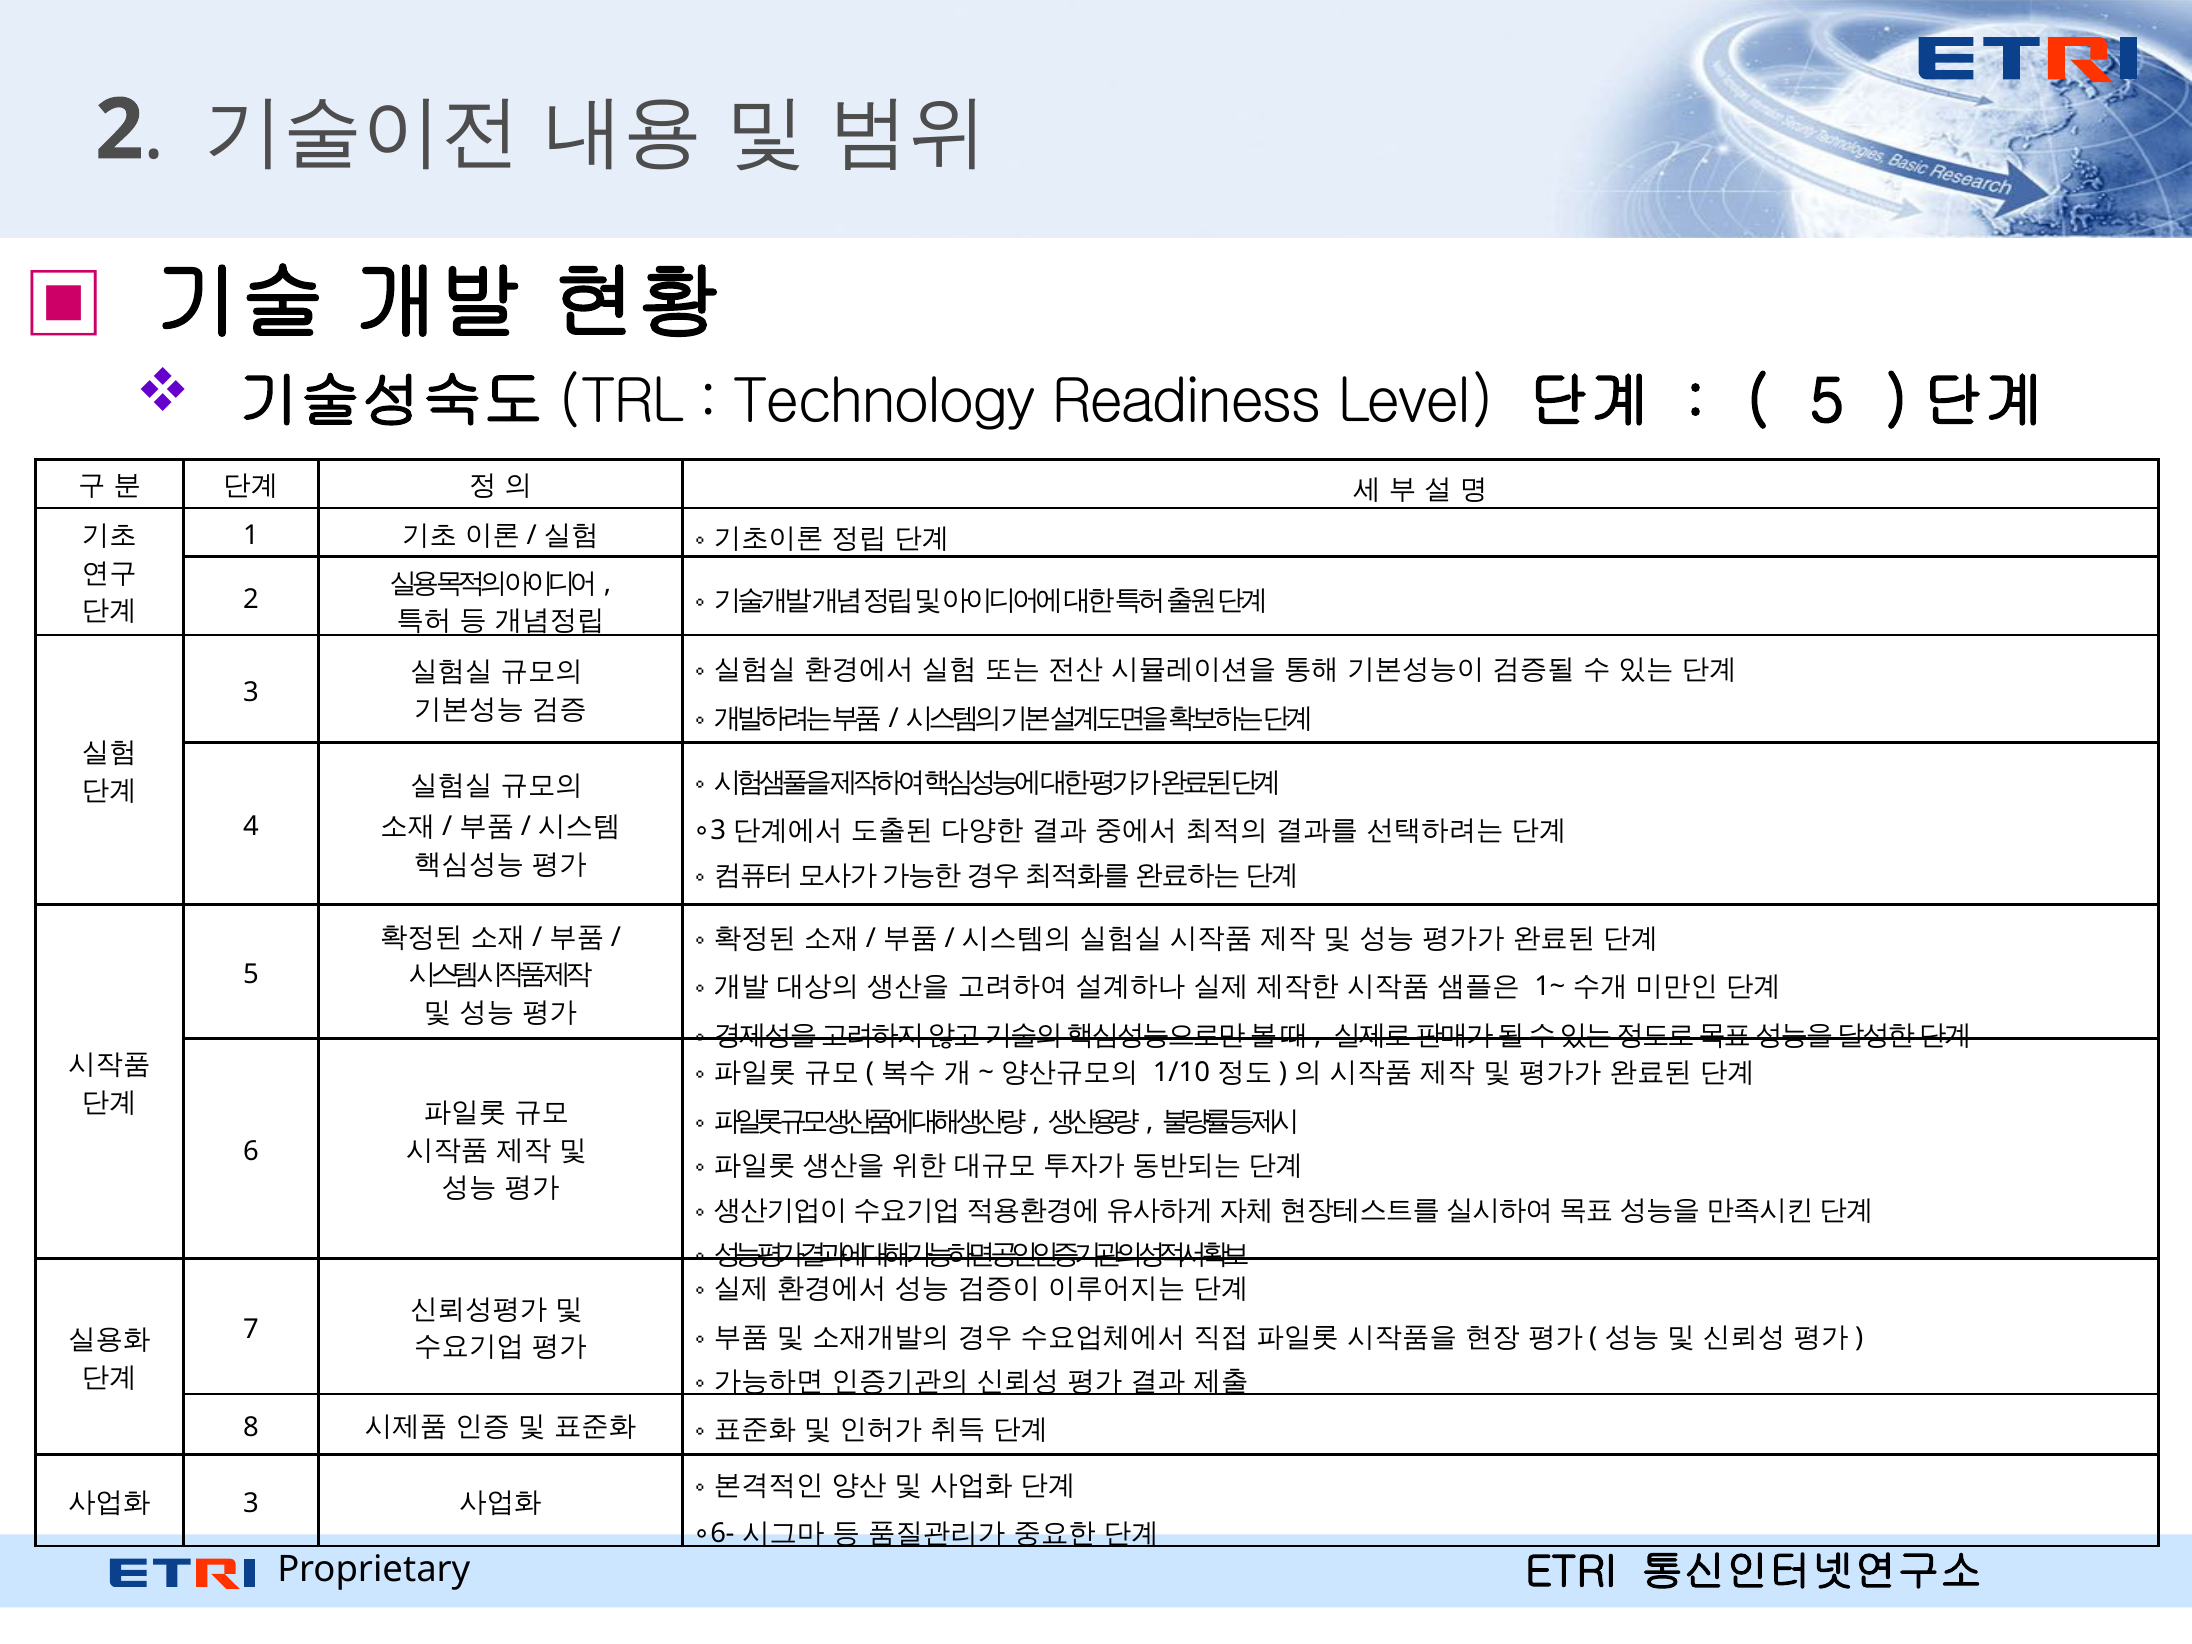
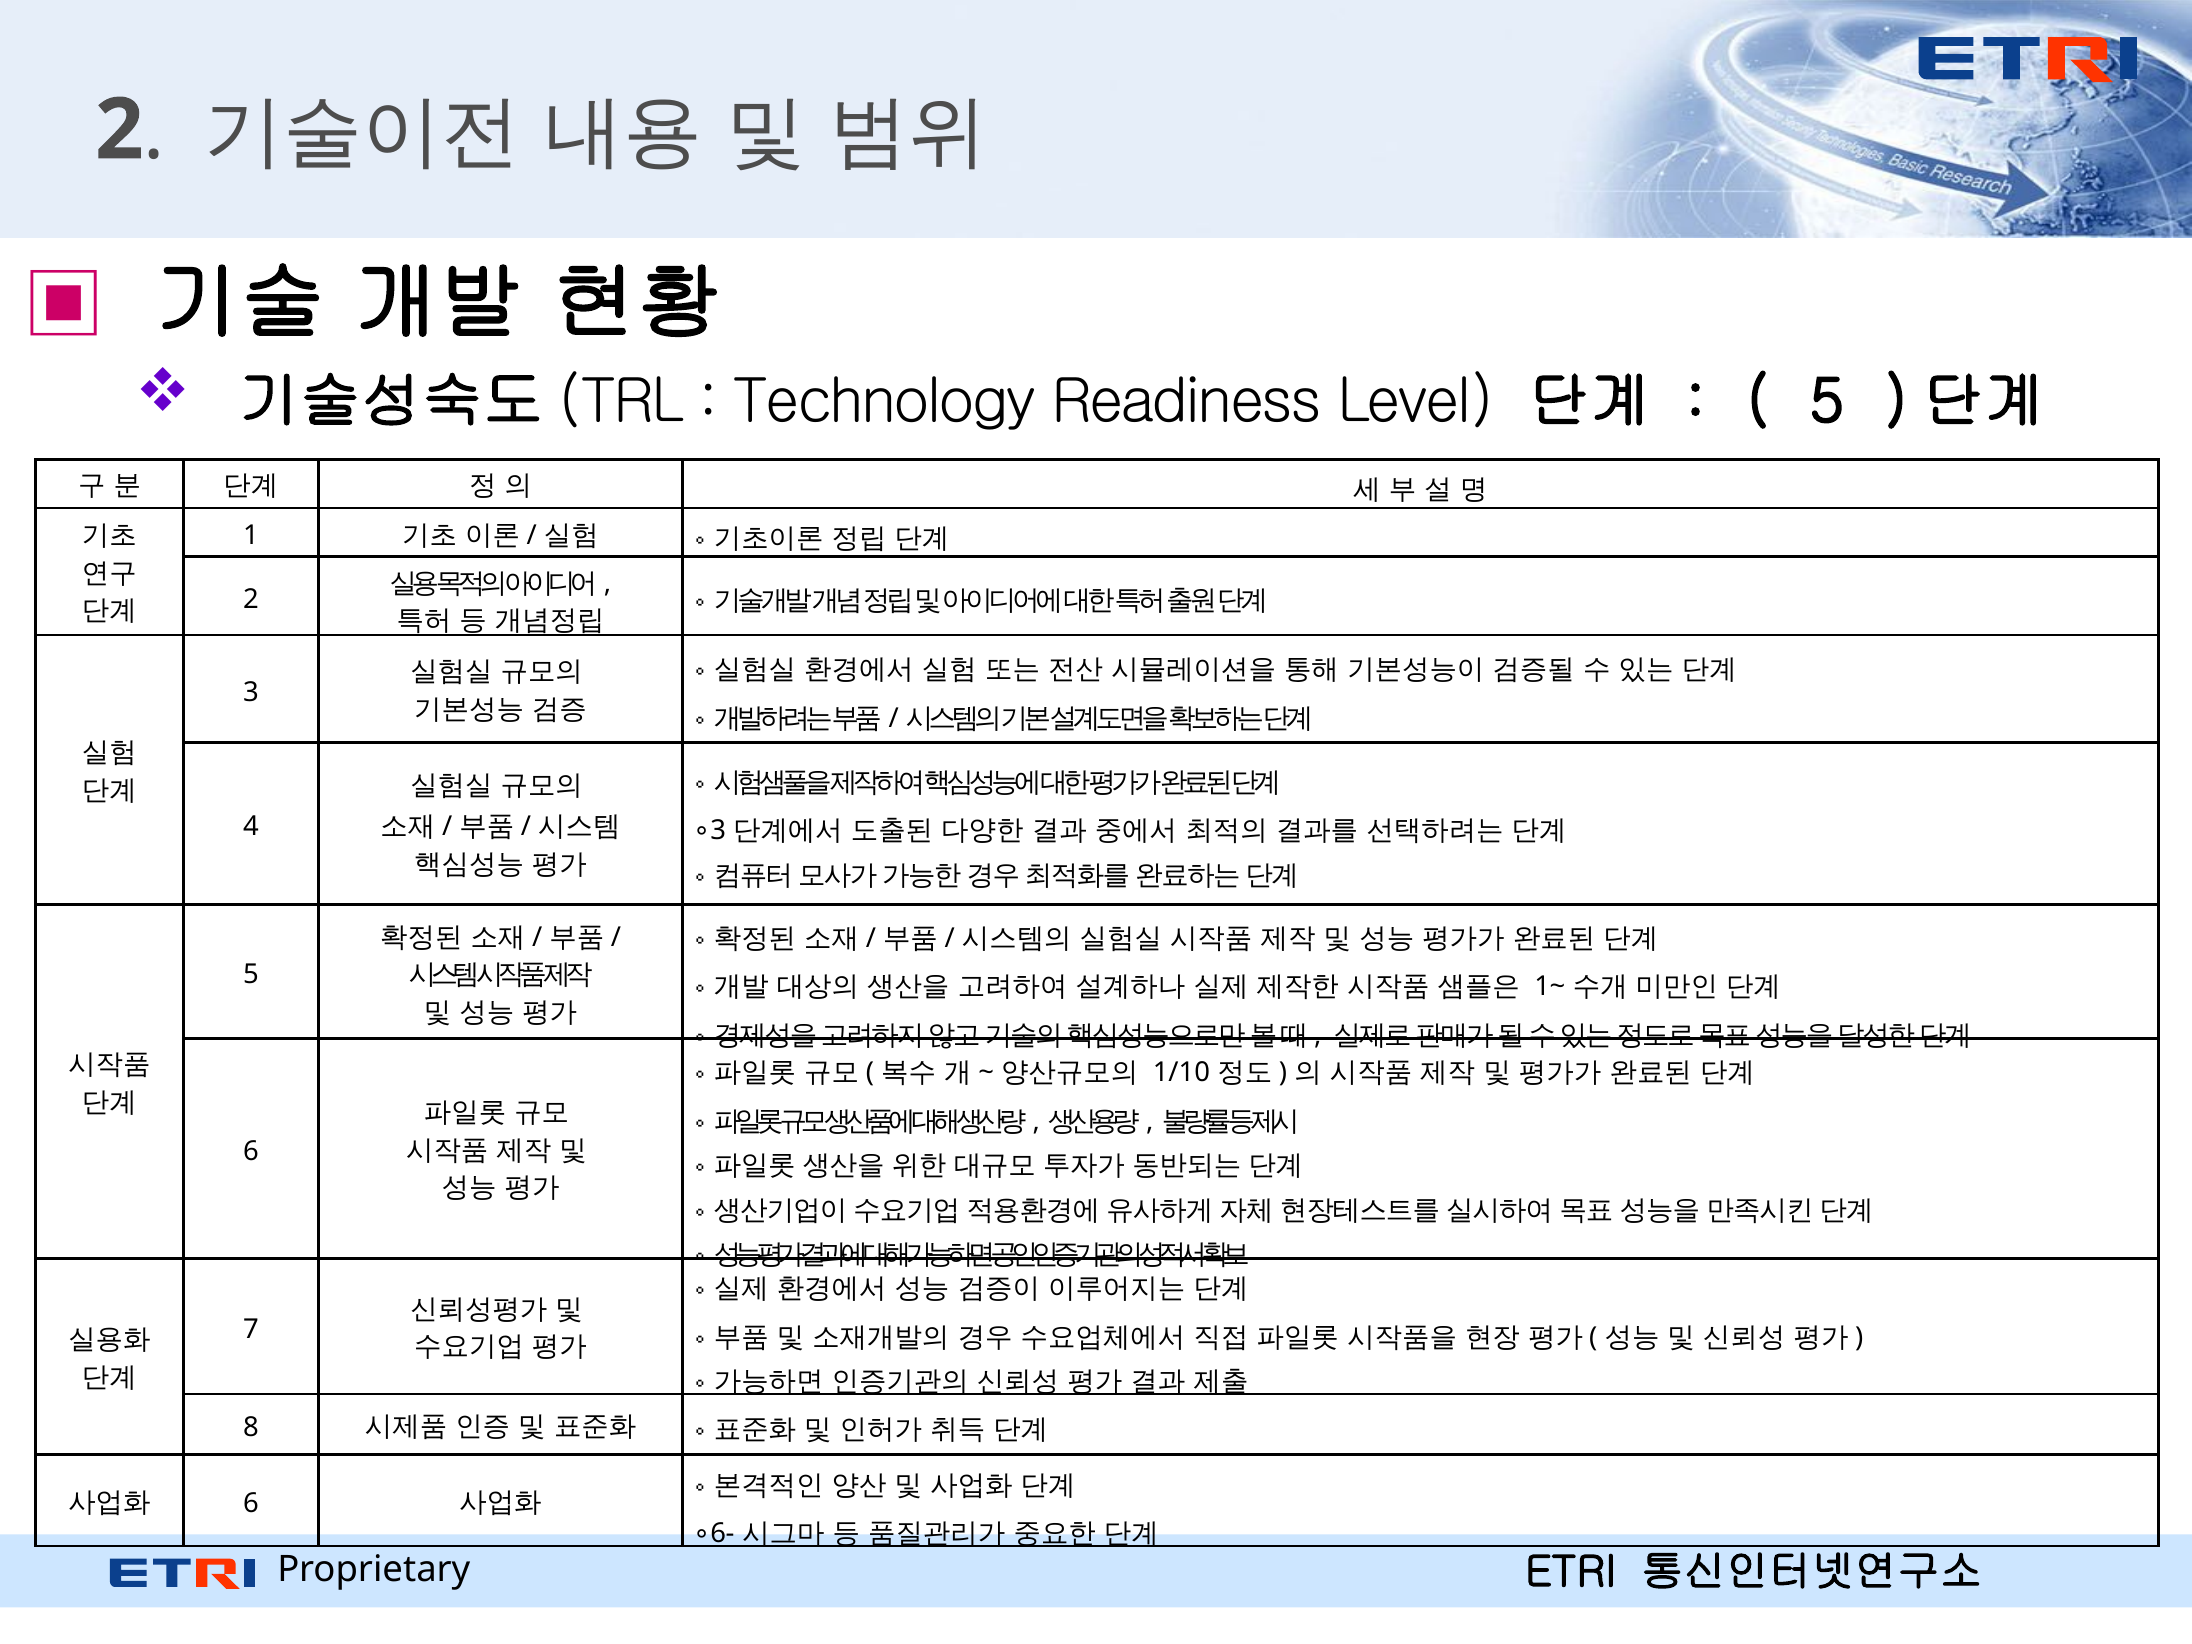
3: 3 -> 6 (251, 1504)
